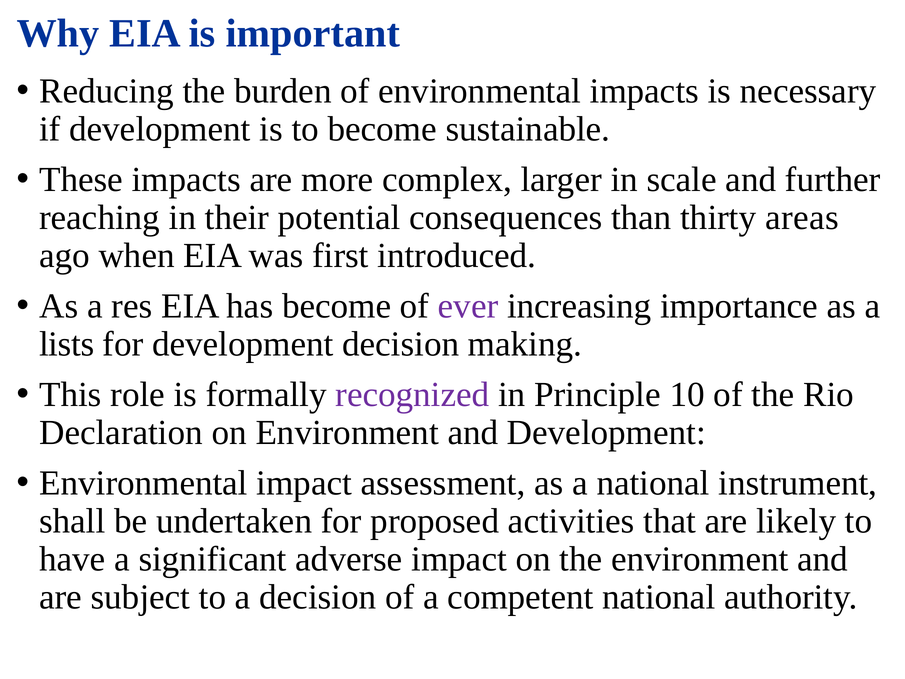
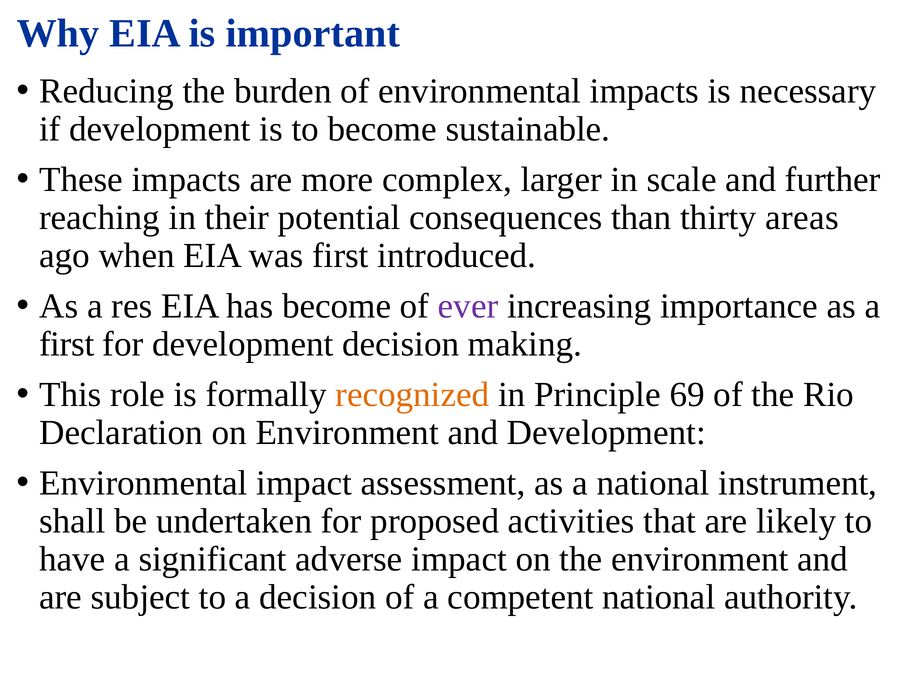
lists: lists -> first (67, 344)
recognized colour: purple -> orange (412, 394)
10: 10 -> 69 (687, 394)
